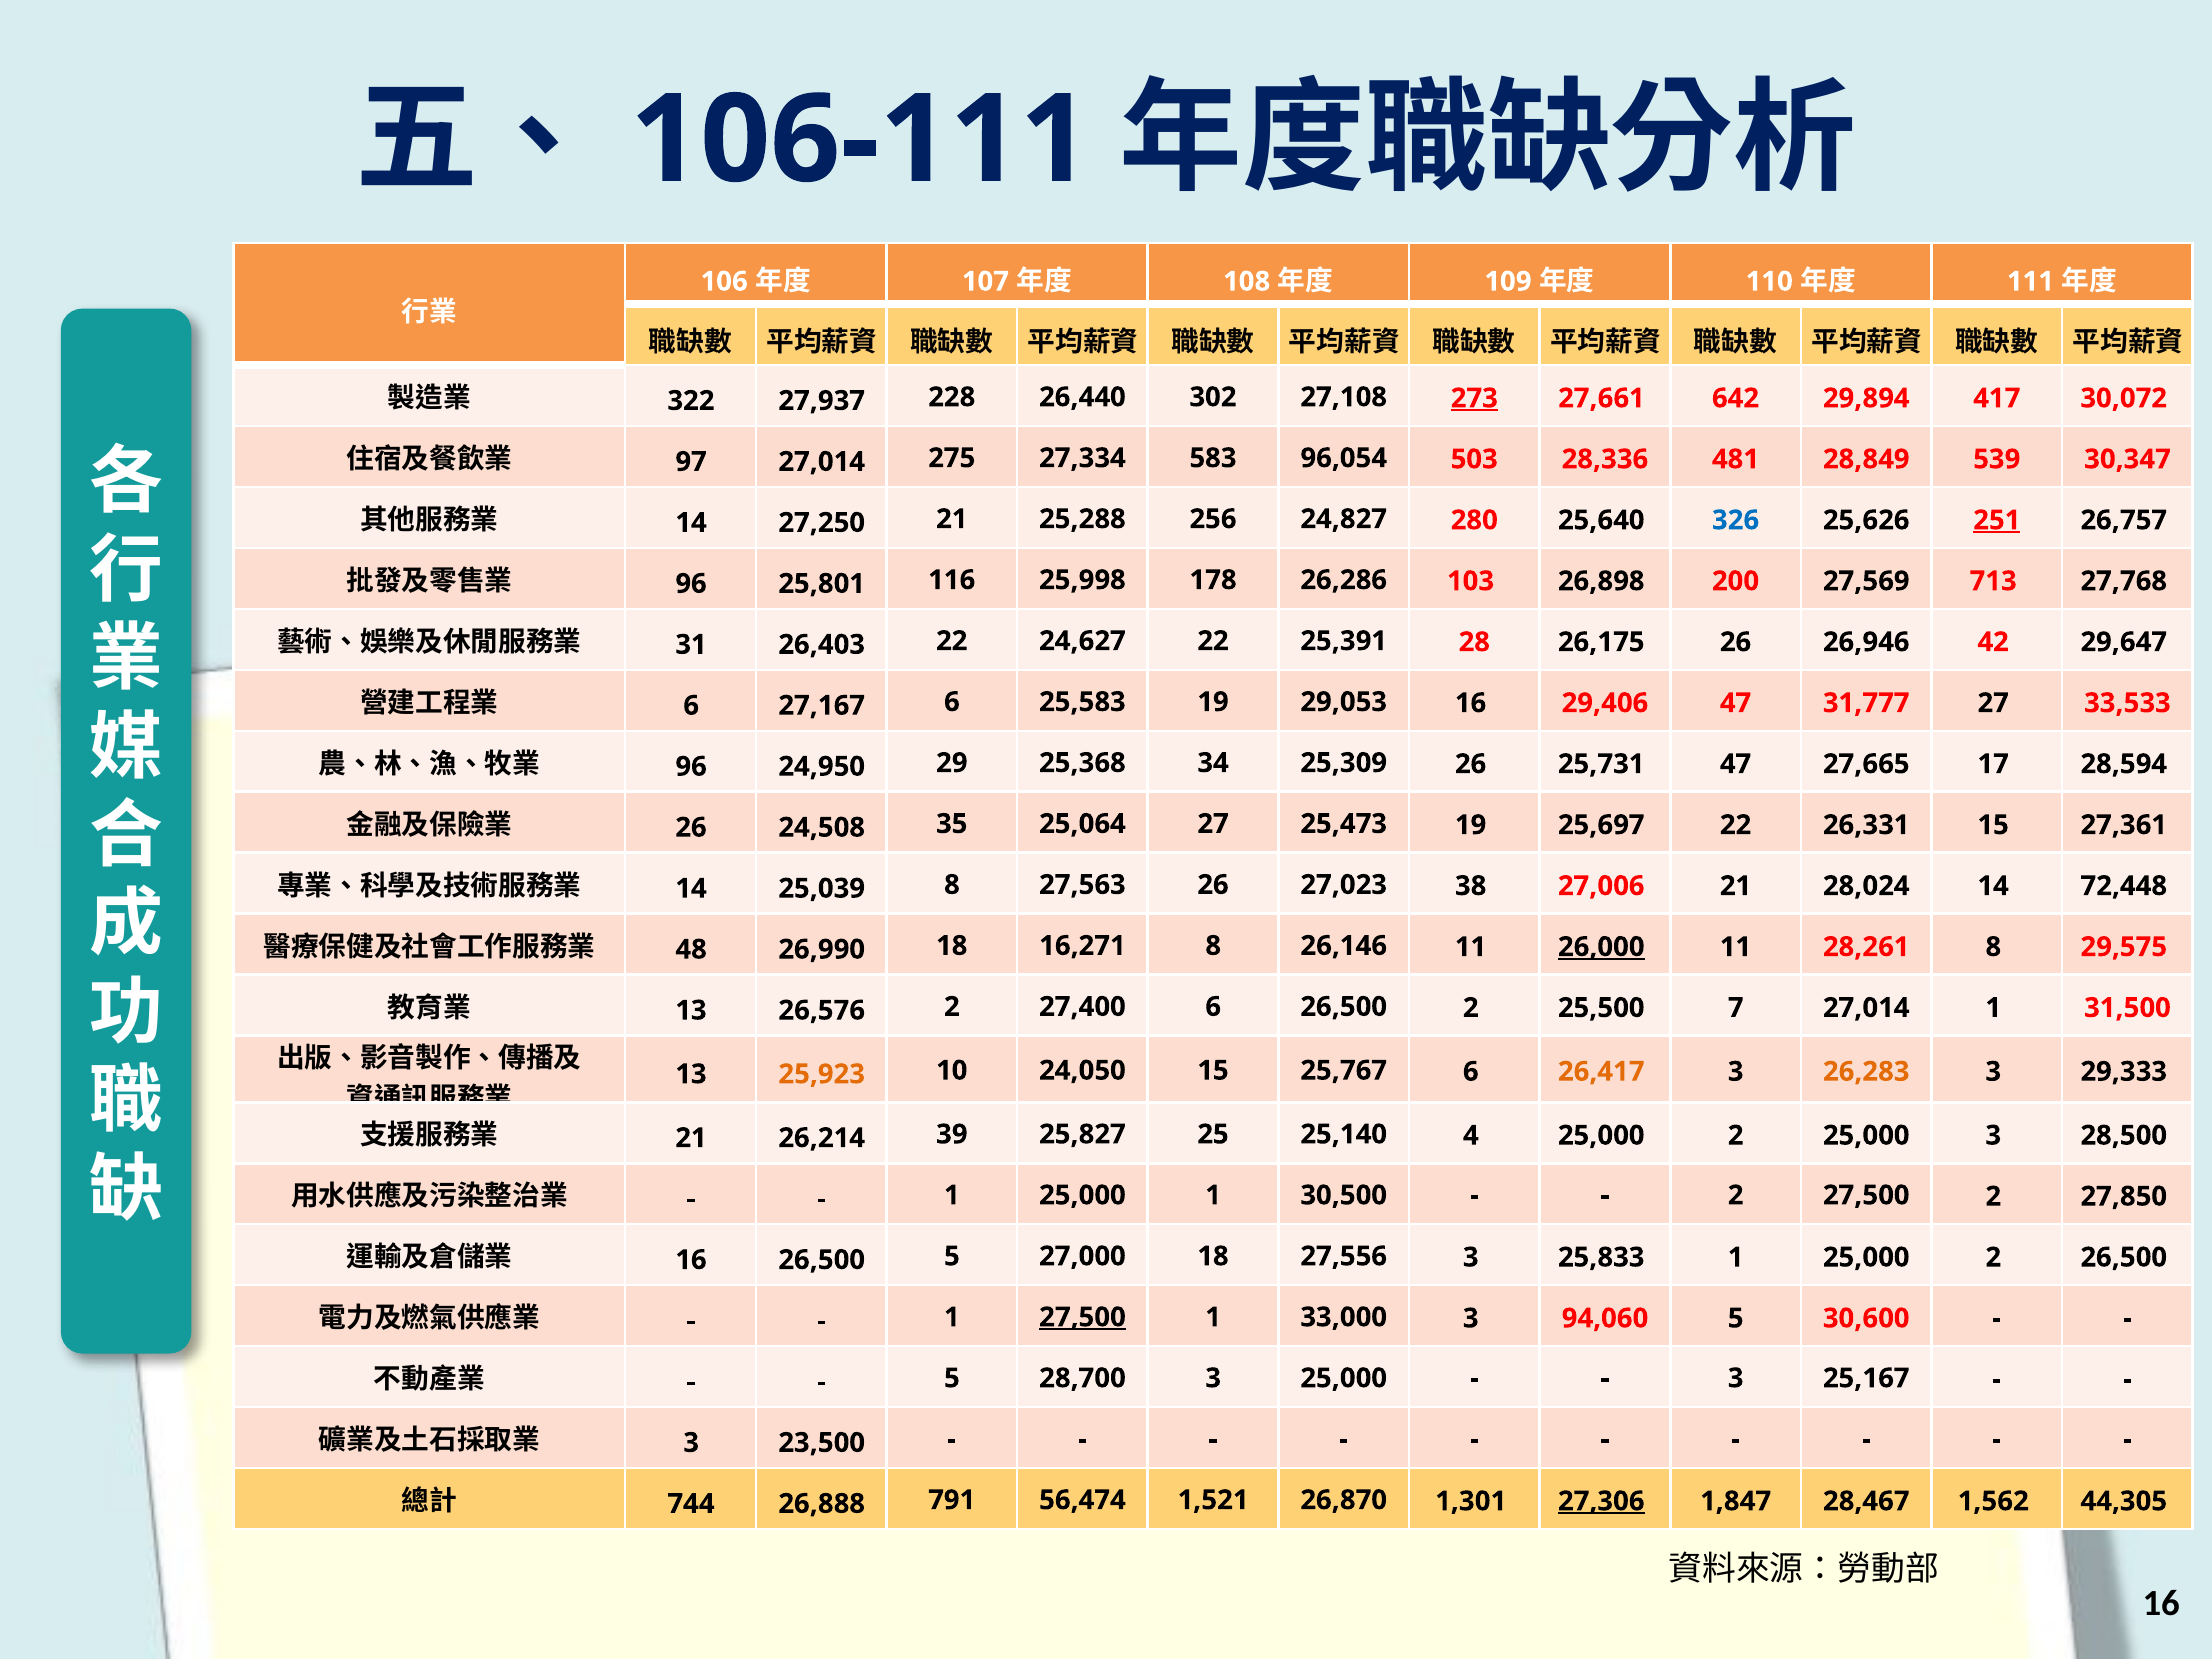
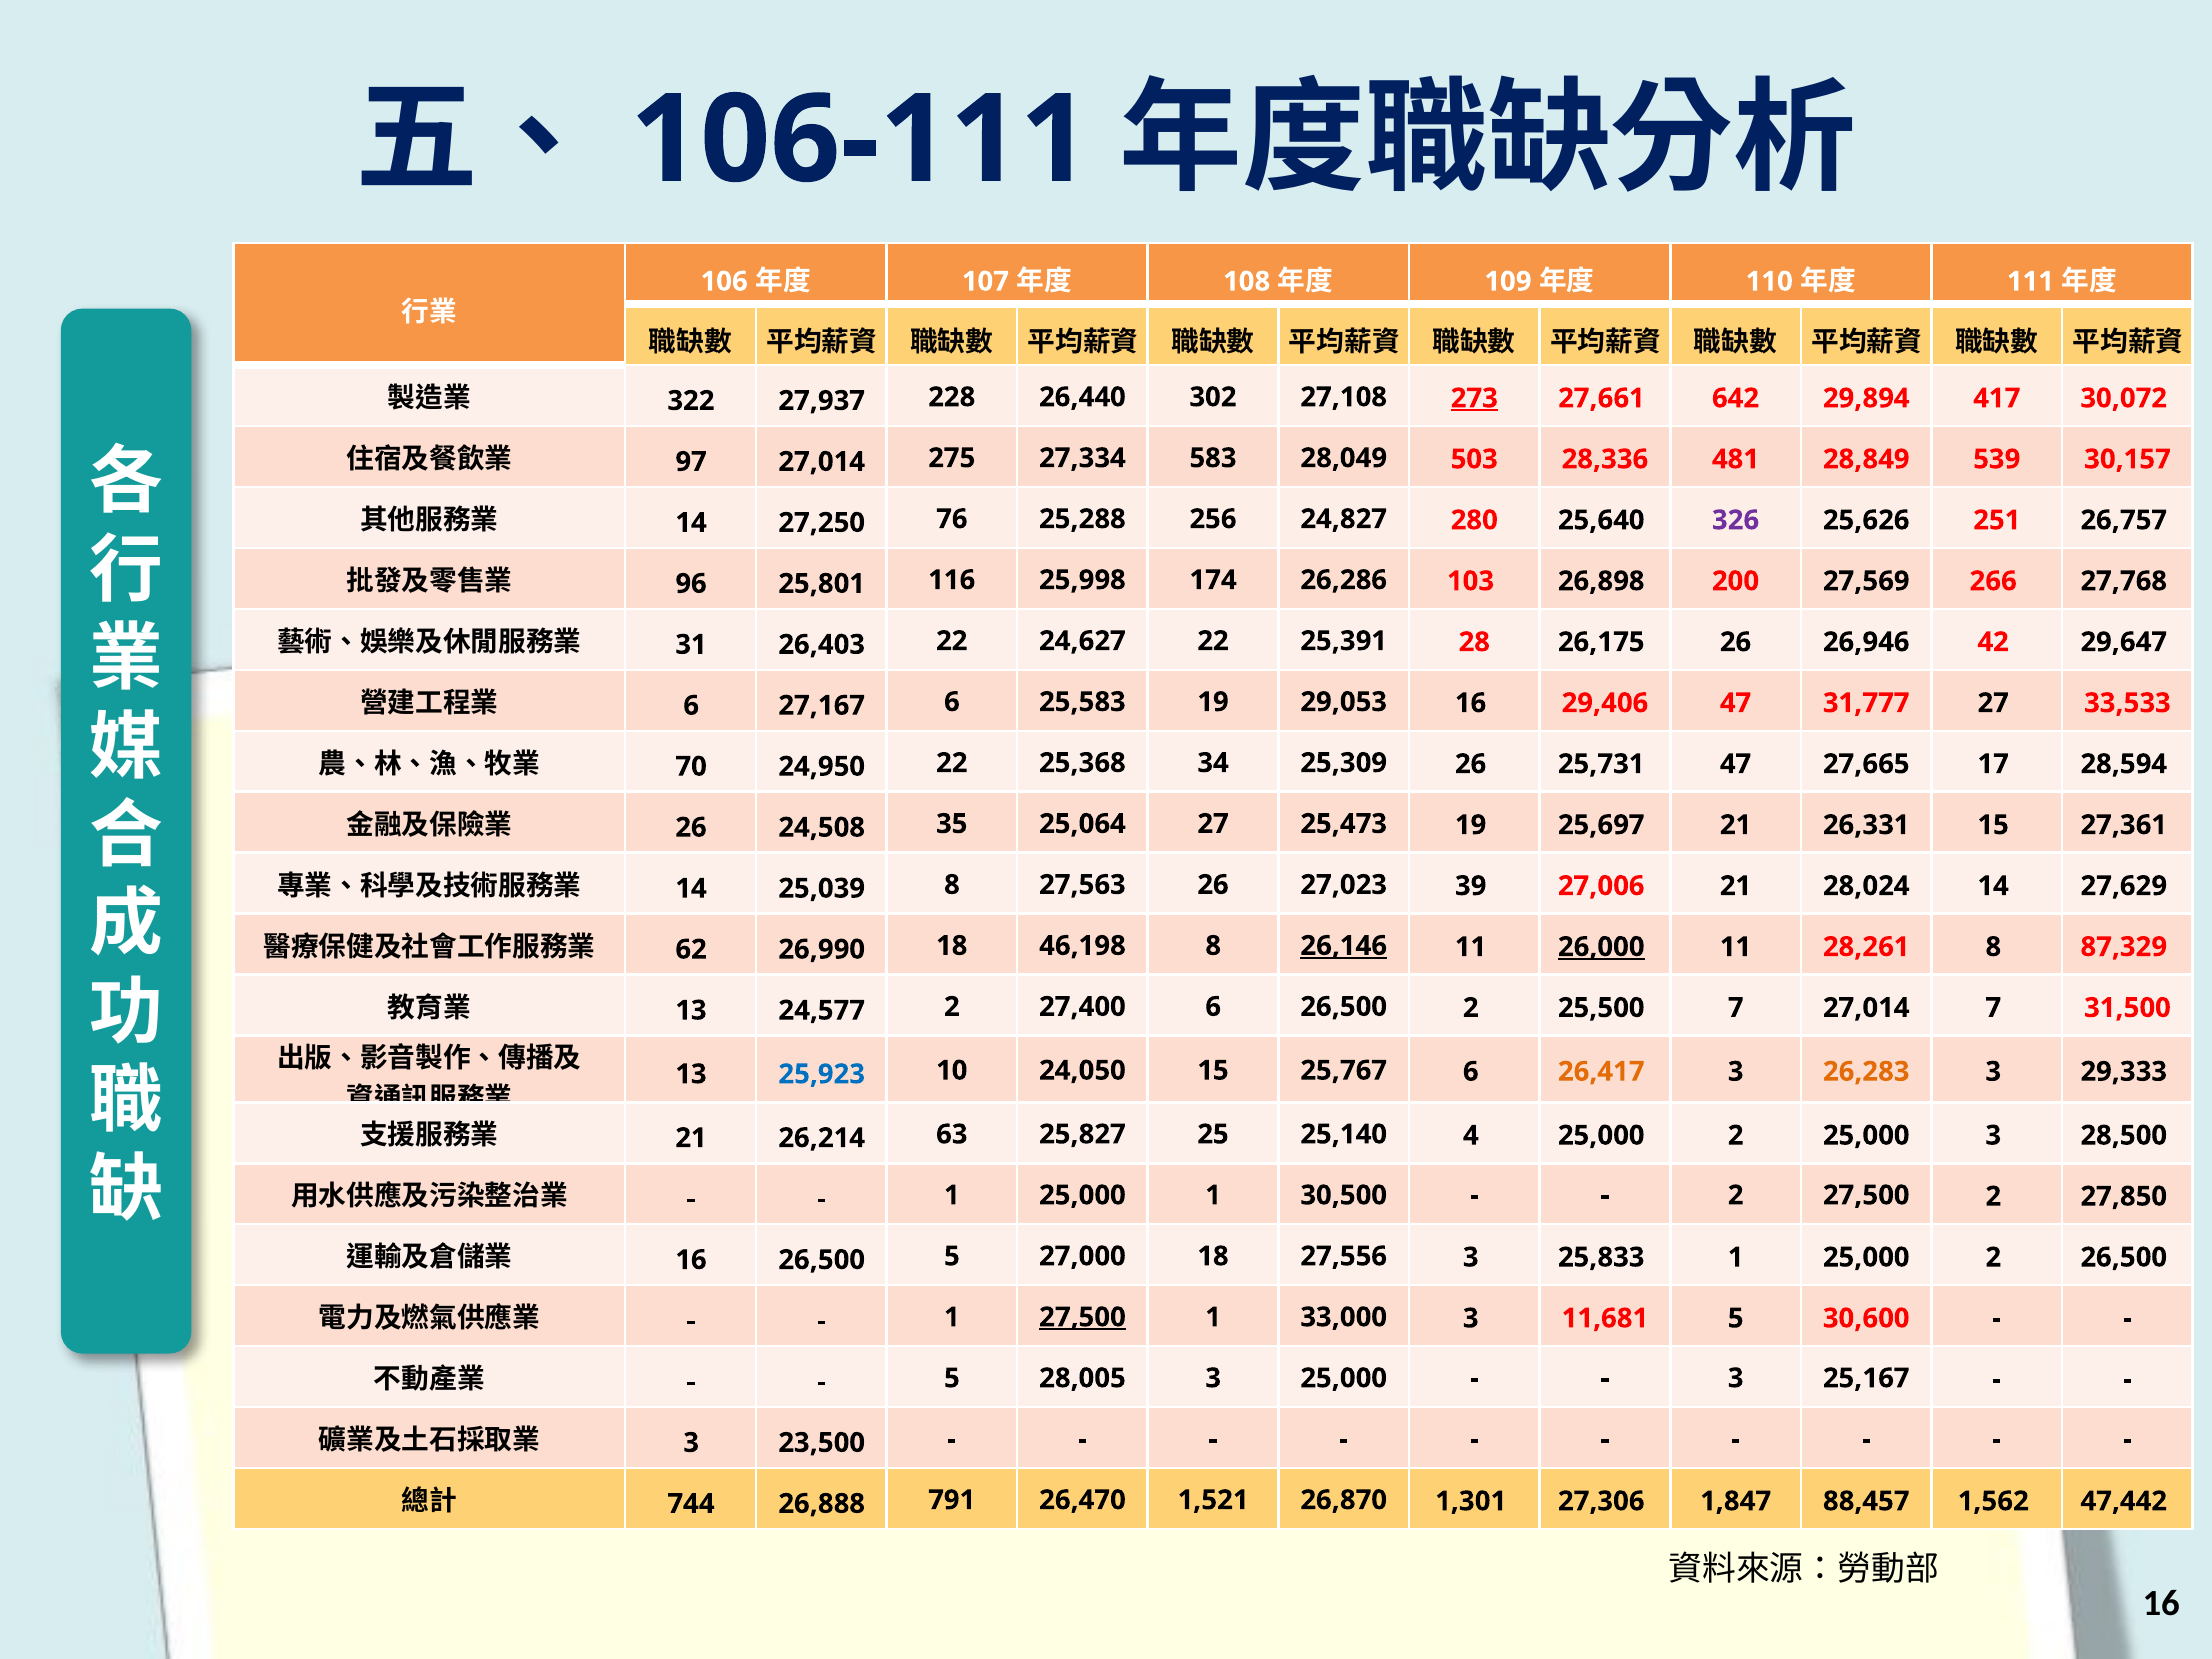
96,054: 96,054 -> 28,049 (1344, 458)
30,347: 30,347 -> 30,157 (2128, 459)
27,250 21: 21 -> 76 (952, 519)
326 colour: blue -> purple (1736, 520)
251 underline: present -> none (1997, 520)
178: 178 -> 174 (1213, 580)
713: 713 -> 266 (1993, 581)
96: 96 -> 70 (691, 767)
24,950 29: 29 -> 22 (952, 763)
25,697 22: 22 -> 21 (1736, 825)
38: 38 -> 39 (1471, 886)
72,448: 72,448 -> 27,629 (2124, 886)
48: 48 -> 62 (691, 949)
16,271: 16,271 -> 46,198 (1082, 946)
26,146 underline: none -> present (1344, 946)
29,575: 29,575 -> 87,329 (2124, 947)
26,576: 26,576 -> 24,577 (822, 1010)
27,014 1: 1 -> 7 (1993, 1008)
25,923 colour: orange -> blue (822, 1074)
39: 39 -> 63 (952, 1134)
94,060: 94,060 -> 11,681 (1605, 1318)
28,700: 28,700 -> 28,005 (1082, 1378)
56,474: 56,474 -> 26,470 (1082, 1500)
27,306 underline: present -> none (1601, 1501)
28,467: 28,467 -> 88,457 (1866, 1501)
44,305: 44,305 -> 47,442 (2124, 1501)
